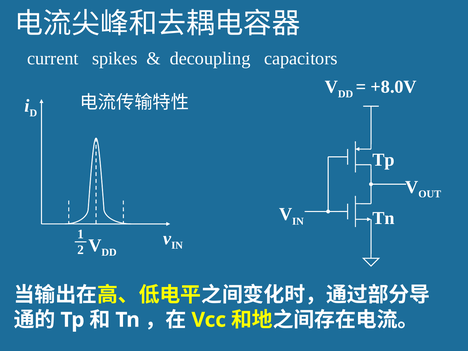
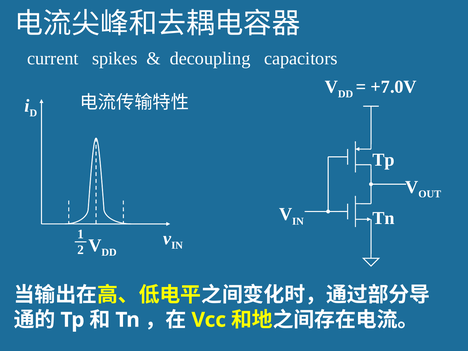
+8.0V: +8.0V -> +7.0V (394, 87)
